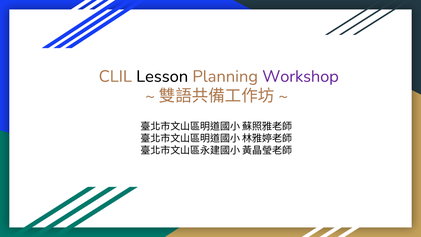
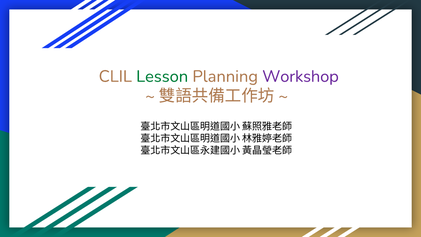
Lesson colour: black -> green (162, 76)
